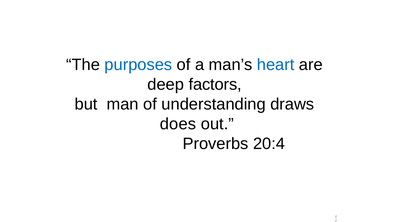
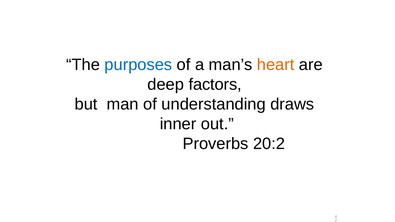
heart colour: blue -> orange (276, 65)
does: does -> inner (178, 124)
20:4: 20:4 -> 20:2 (269, 144)
